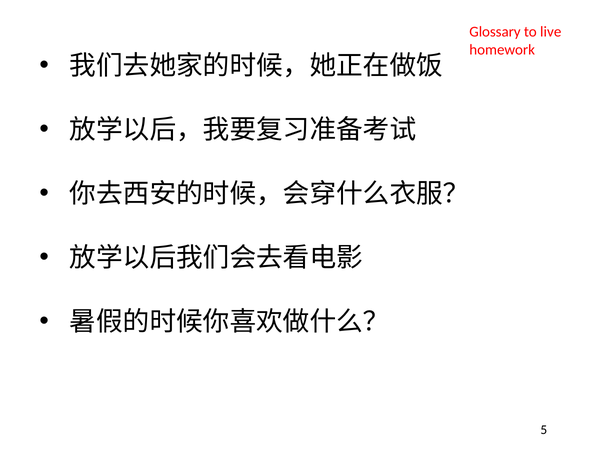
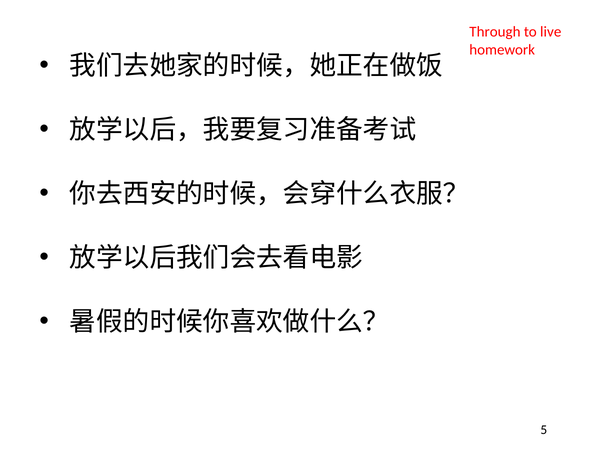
Glossary: Glossary -> Through (495, 32)
